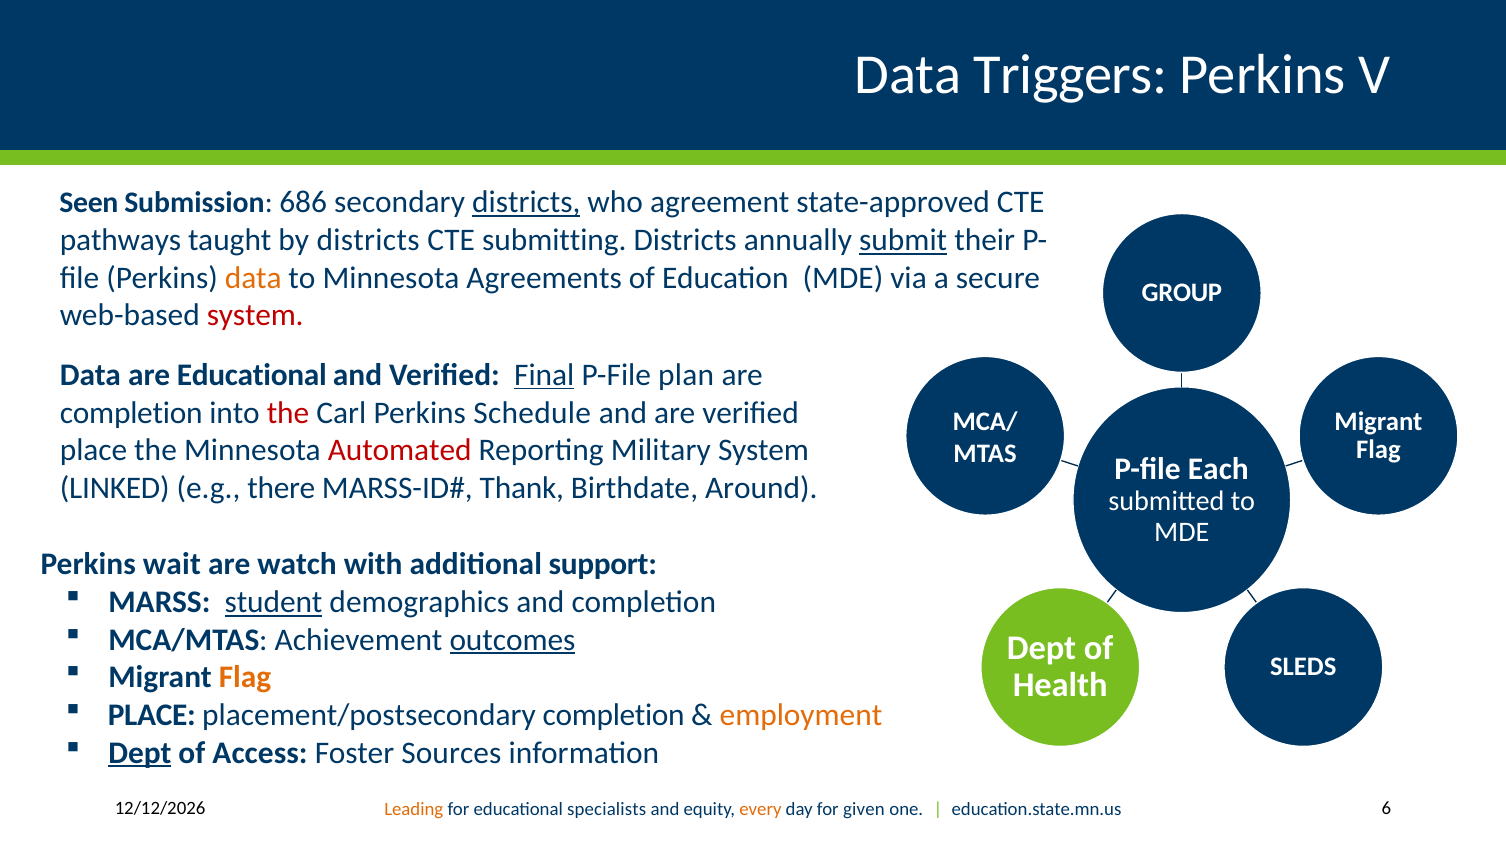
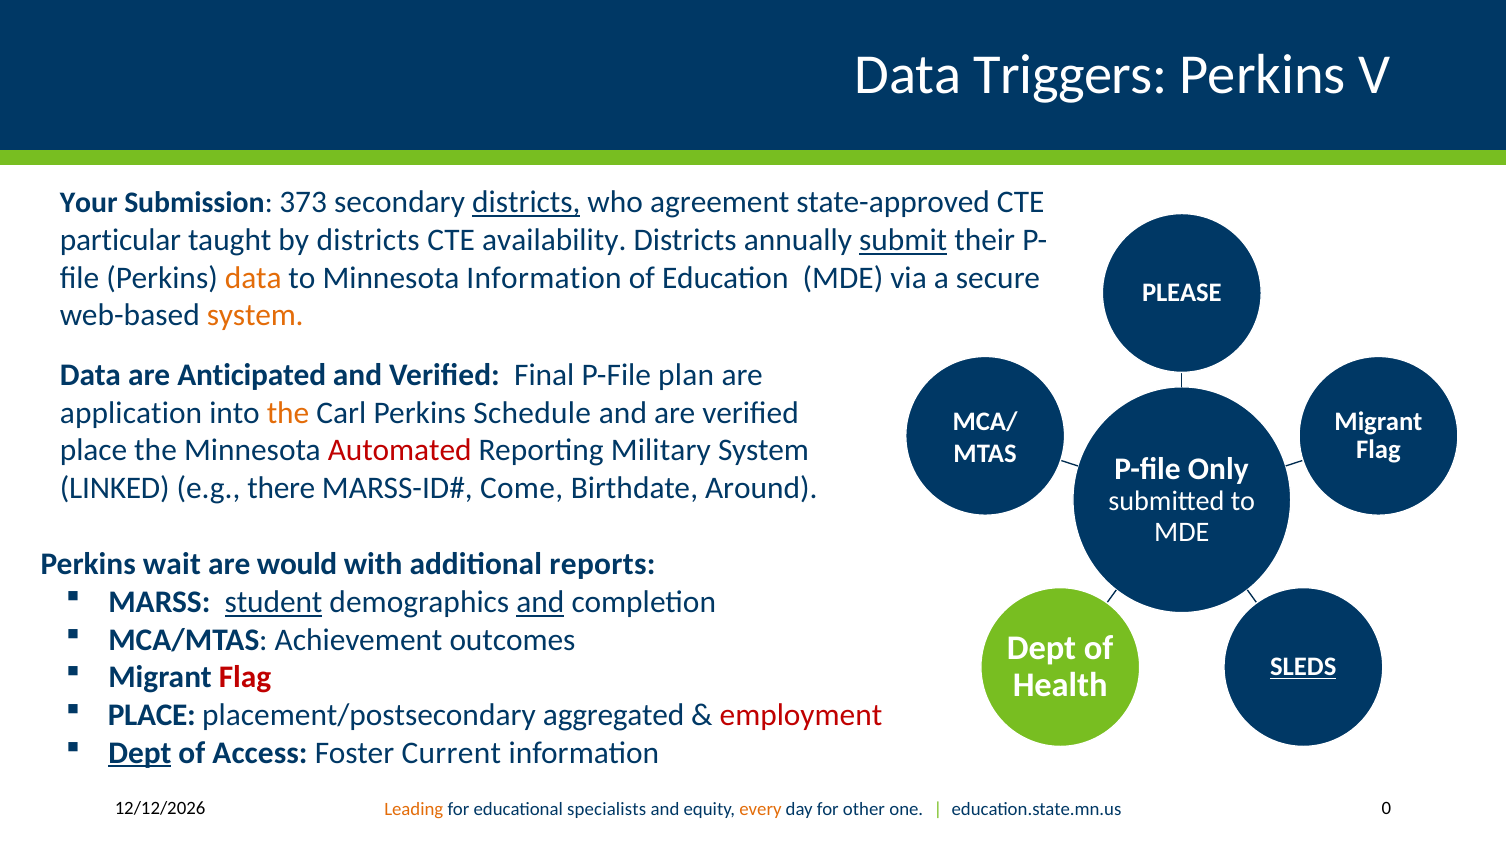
Seen: Seen -> Your (89, 203)
686: 686 -> 373 (303, 202)
pathways: pathways -> particular (120, 240)
submitting: submitting -> availability (554, 240)
Minnesota Agreements: Agreements -> Information (544, 278)
GROUP: GROUP -> PLEASE (1182, 293)
system colour: red -> orange (255, 315)
are Educational: Educational -> Anticipated (252, 375)
Final underline: present -> none (544, 375)
completion: completion -> application (131, 413)
the colour: red -> orange (288, 413)
Each: Each -> Only (1218, 469)
Thank: Thank -> Come (522, 488)
watch: watch -> would (297, 565)
support: support -> reports (602, 565)
and underline: none -> present (540, 602)
outcomes underline: present -> none (512, 640)
SLEDS underline: none -> present (1303, 667)
Flag colour: orange -> red (245, 678)
placement/postsecondary completion: completion -> aggregated (614, 715)
employment colour: orange -> red (801, 715)
Sources: Sources -> Current (451, 753)
6: 6 -> 0 (1386, 809)
given: given -> other (864, 809)
